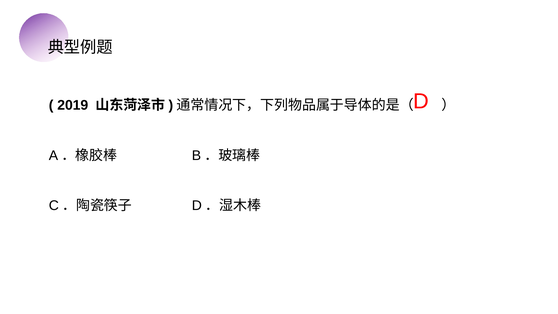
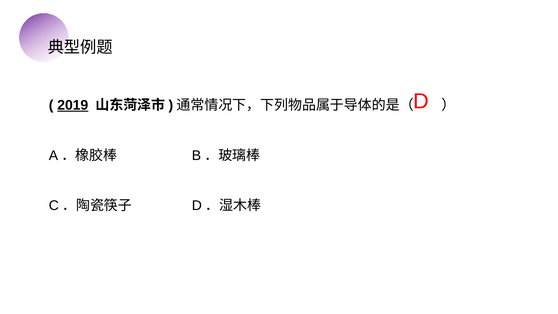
2019 underline: none -> present (73, 105)
